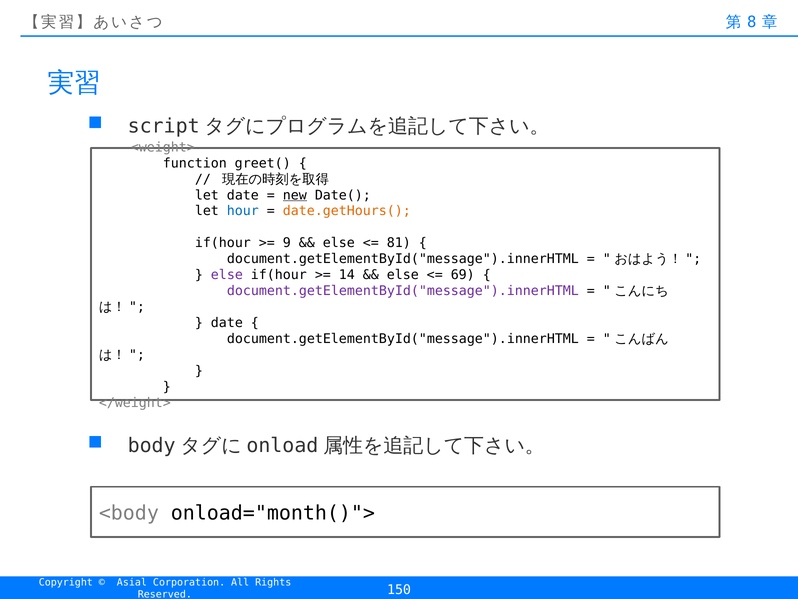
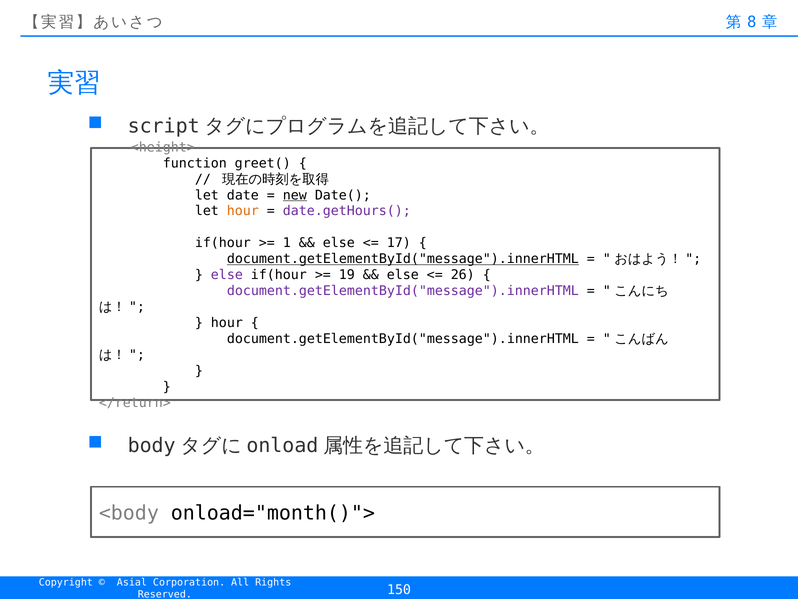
<weight>: <weight> -> <height> (163, 147)
hour colour: blue -> orange (243, 211)
date.getHours( colour: orange -> purple (347, 211)
9: 9 -> 1 (287, 243)
81: 81 -> 17 (399, 243)
document.getElementById("message").innerHTML underline: none -> present (403, 259)
14: 14 -> 19 (347, 275)
69: 69 -> 26 (463, 275)
date: date -> hour (227, 323)
</weight>: </weight> -> </return> (135, 402)
